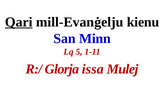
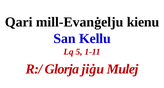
Qari underline: present -> none (19, 22)
Minn: Minn -> Kellu (95, 39)
issa: issa -> jiġu (93, 69)
